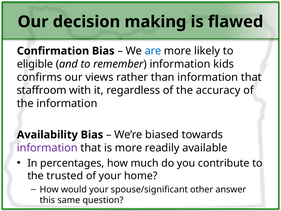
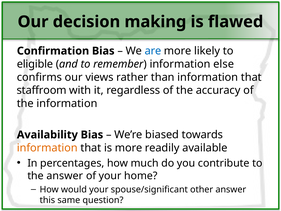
kids: kids -> else (224, 64)
information colour: purple -> orange (47, 148)
the trusted: trusted -> answer (65, 176)
